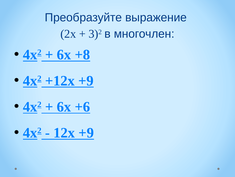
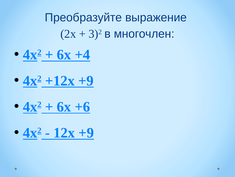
+8: +8 -> +4 (82, 55)
